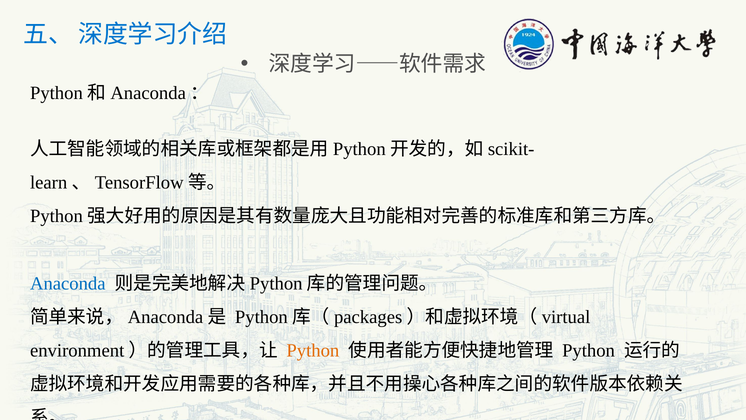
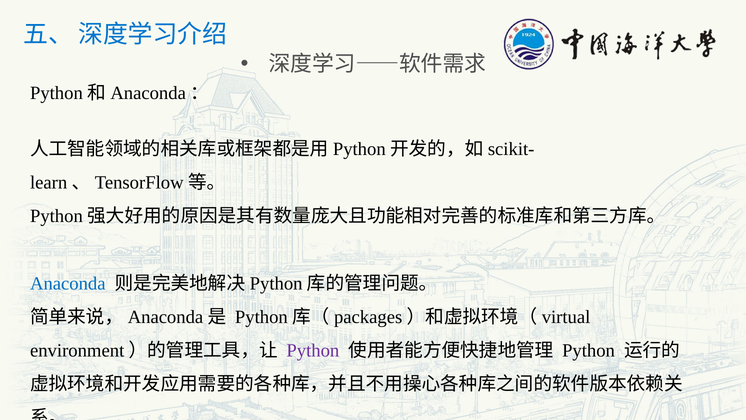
Python colour: orange -> purple (313, 350)
